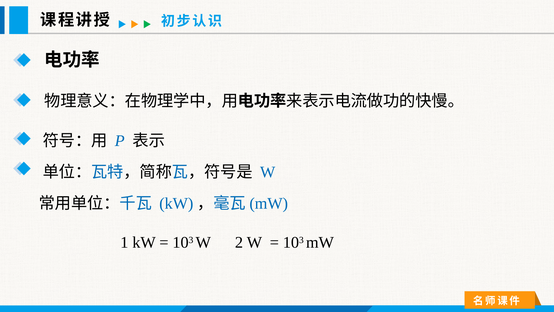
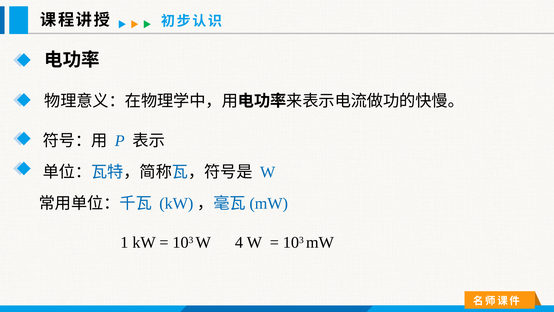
2: 2 -> 4 (239, 242)
